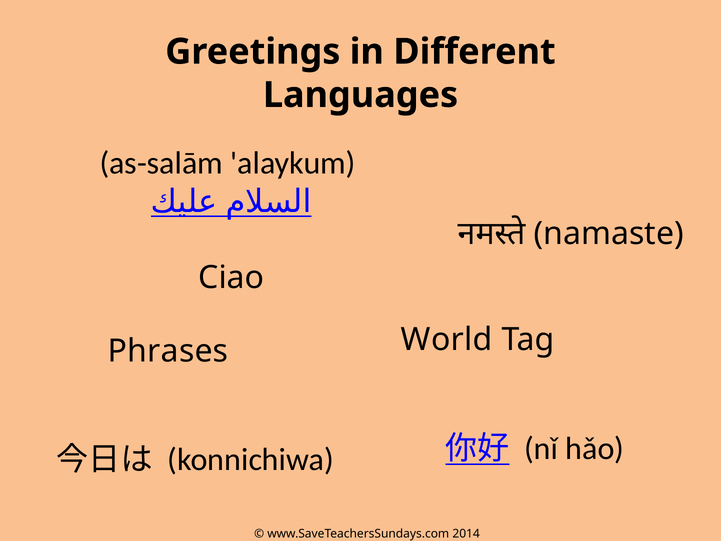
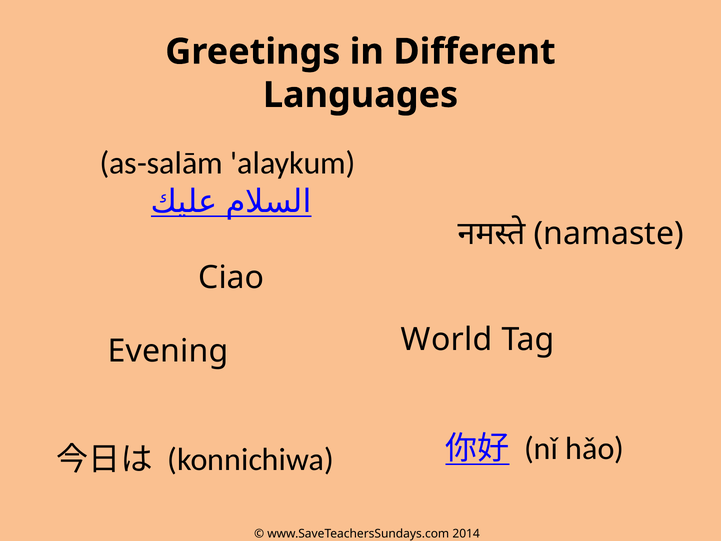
Phrases: Phrases -> Evening (168, 351)
